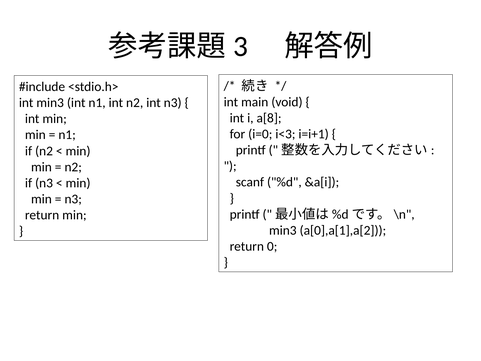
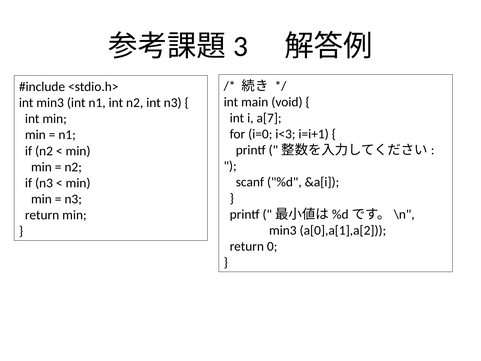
a[8: a[8 -> a[7 (269, 118)
